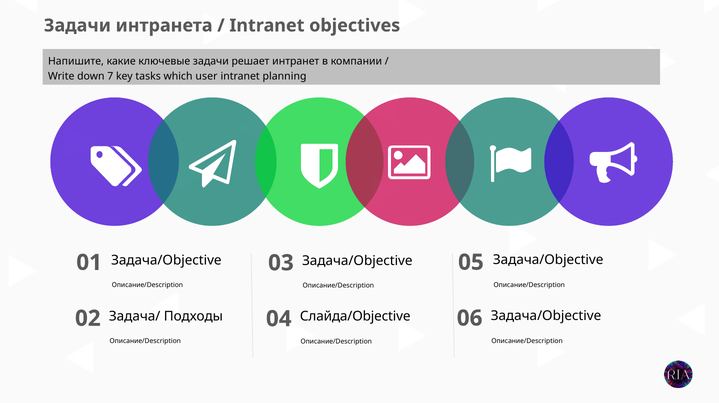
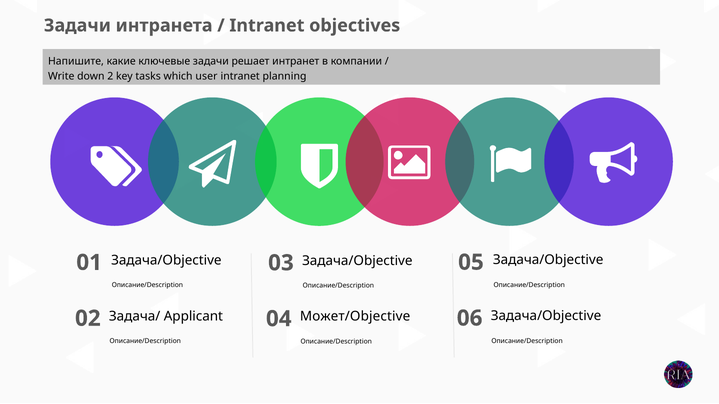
7: 7 -> 2 (110, 76)
Подходы: Подходы -> Applicant (193, 316)
Слайда/Objective: Слайда/Objective -> Может/Objective (355, 317)
